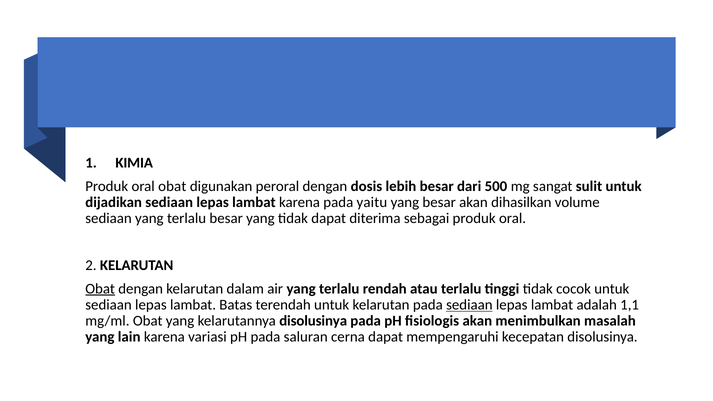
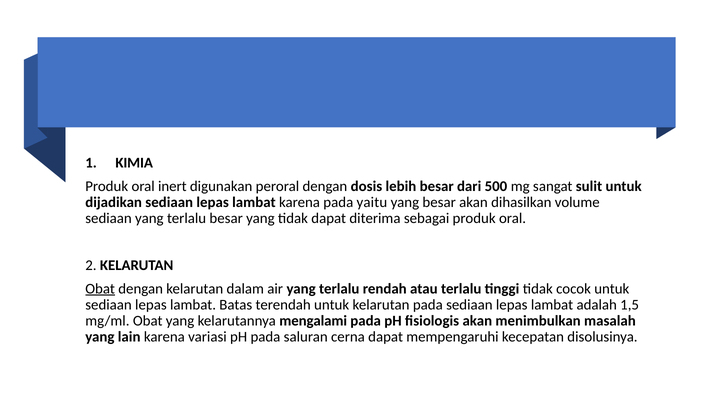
oral obat: obat -> inert (172, 186)
sediaan underline: present -> none (469, 305)
1,1: 1,1 -> 1,5 (630, 305)
kelarutannya disolusinya: disolusinya -> mengalami (313, 321)
